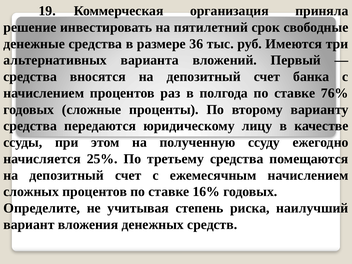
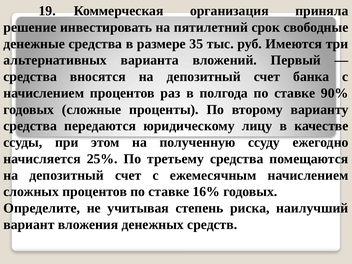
36: 36 -> 35 (196, 44)
76%: 76% -> 90% (335, 93)
